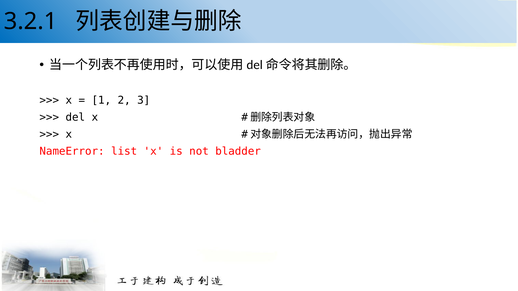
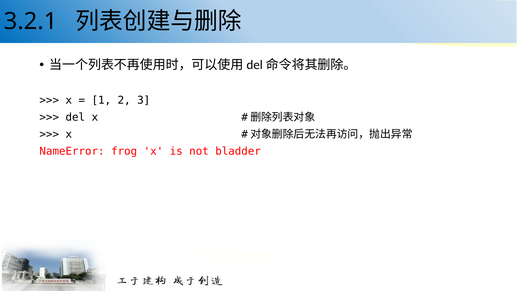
list: list -> frog (124, 151)
